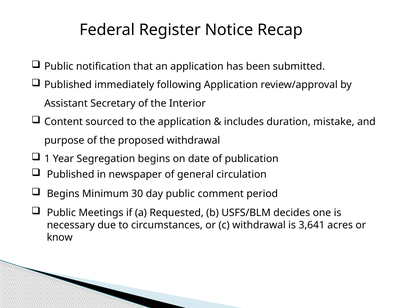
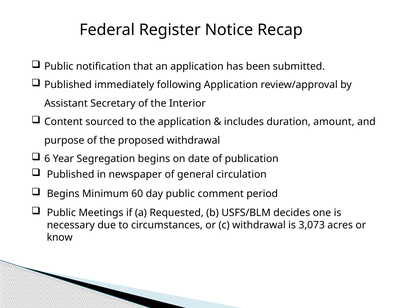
mistake: mistake -> amount (334, 122)
1: 1 -> 6 (47, 159)
30: 30 -> 60 (137, 194)
3,641: 3,641 -> 3,073 (312, 225)
